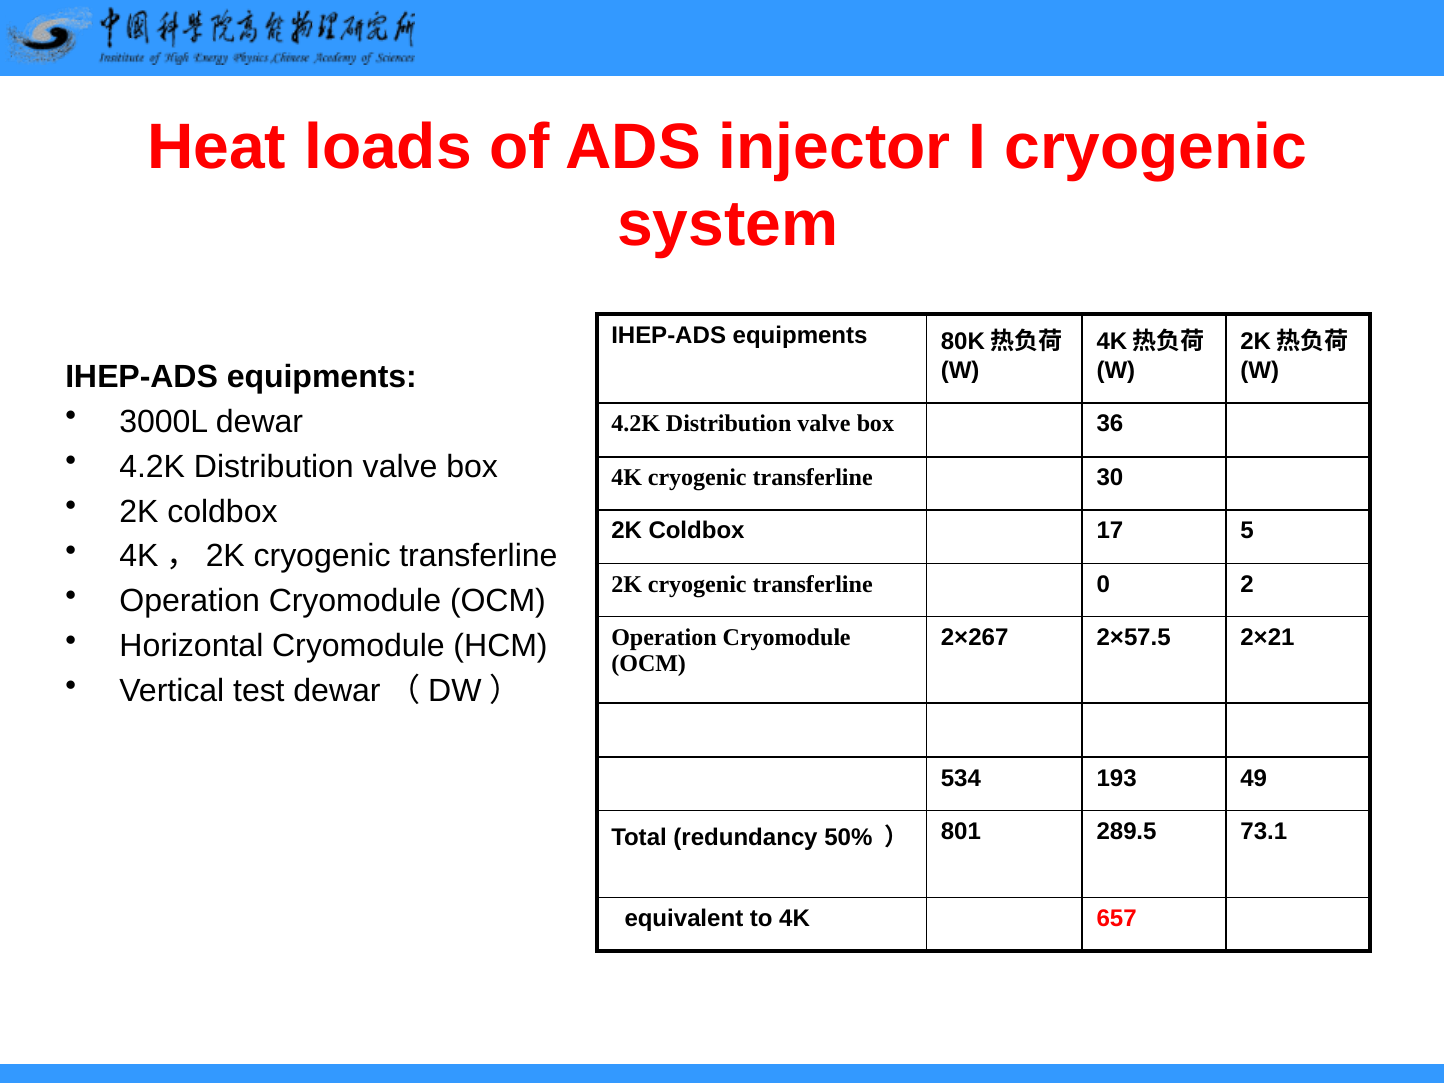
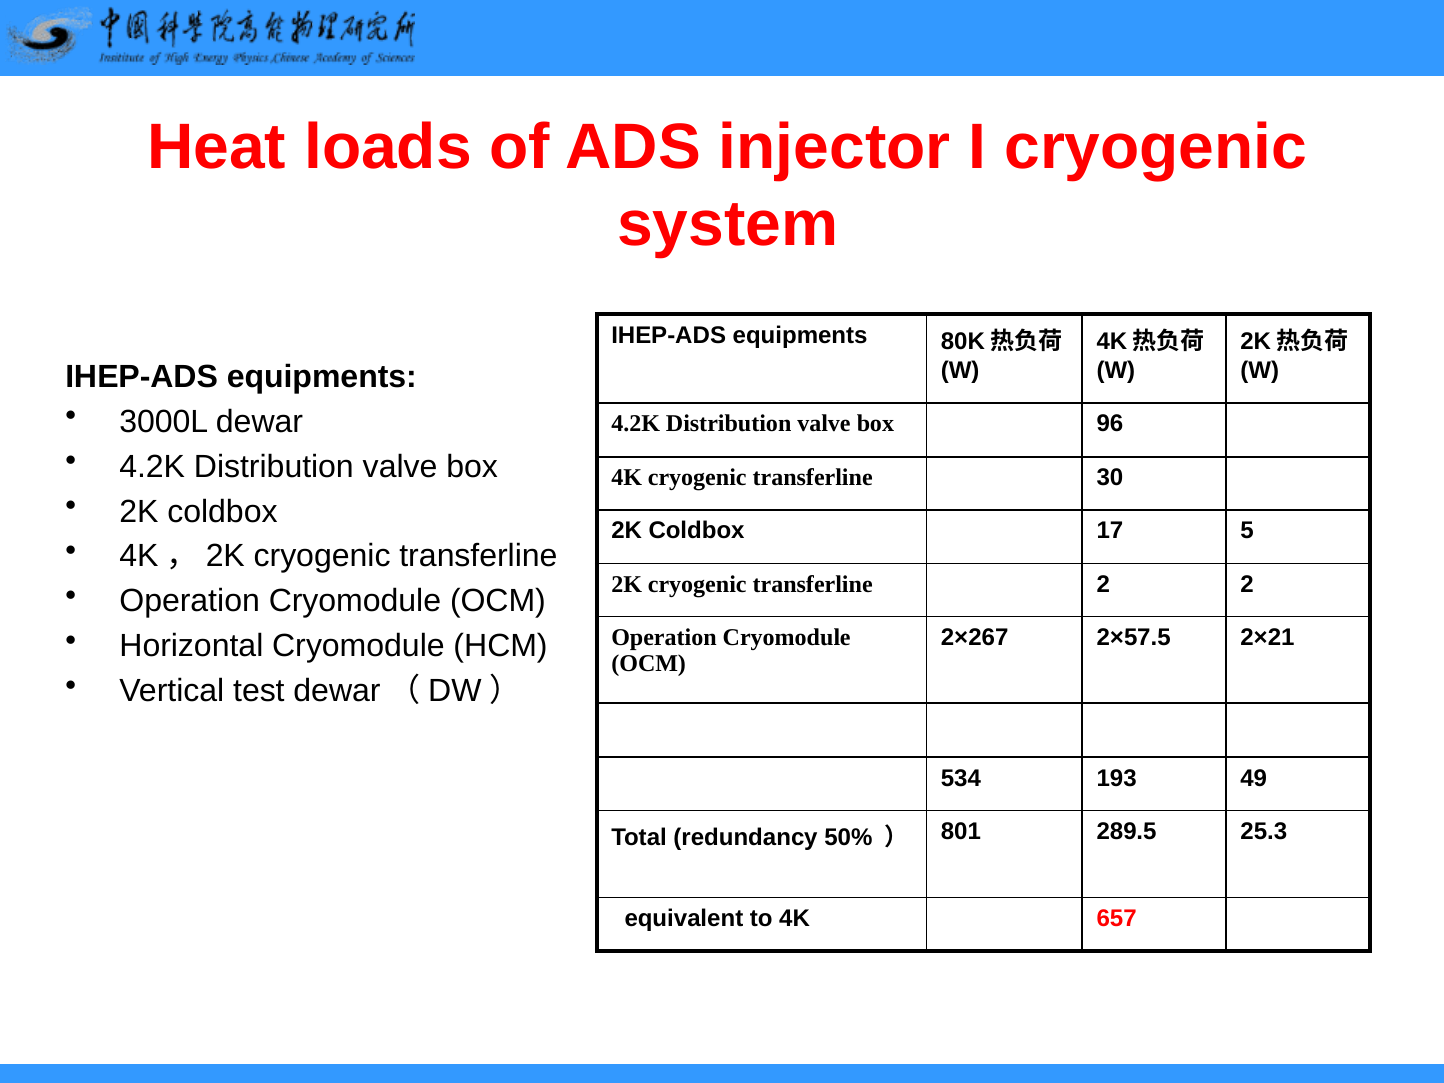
36: 36 -> 96 (1110, 424)
transferline 0: 0 -> 2 (1103, 585)
73.1: 73.1 -> 25.3 (1264, 832)
